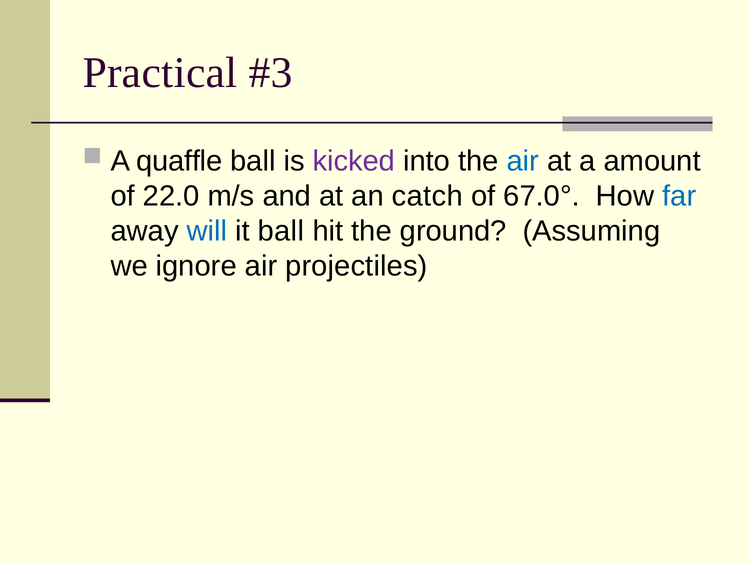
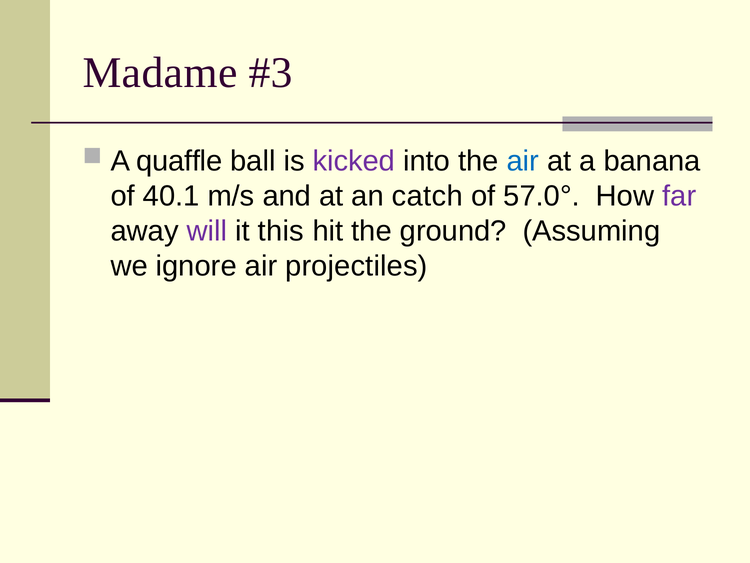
Practical: Practical -> Madame (160, 73)
amount: amount -> banana (652, 161)
22.0: 22.0 -> 40.1 (171, 196)
67.0°: 67.0° -> 57.0° (542, 196)
far colour: blue -> purple (679, 196)
will colour: blue -> purple (207, 231)
it ball: ball -> this (281, 231)
